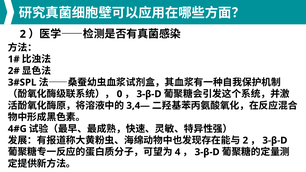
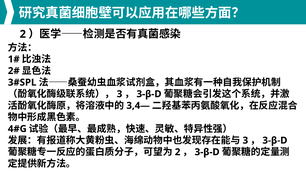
0: 0 -> 3 (119, 94)
2: 2 -> 3 (245, 141)
4: 4 -> 2 (178, 152)
